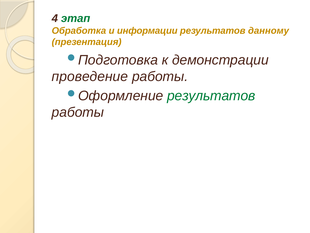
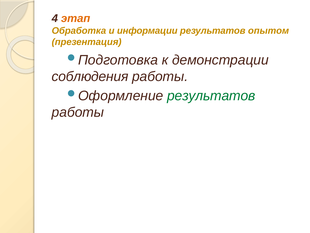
этап colour: green -> orange (76, 18)
данному: данному -> опытом (269, 31)
проведение: проведение -> соблюдения (90, 76)
